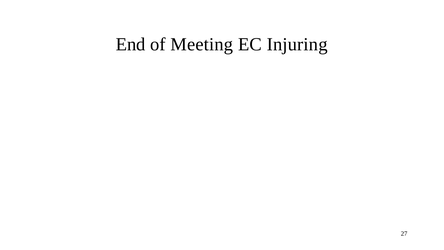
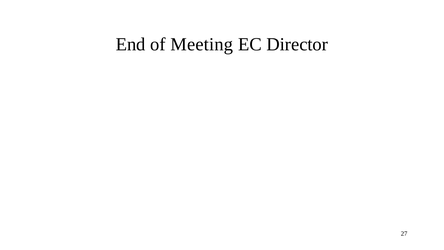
Injuring: Injuring -> Director (297, 44)
